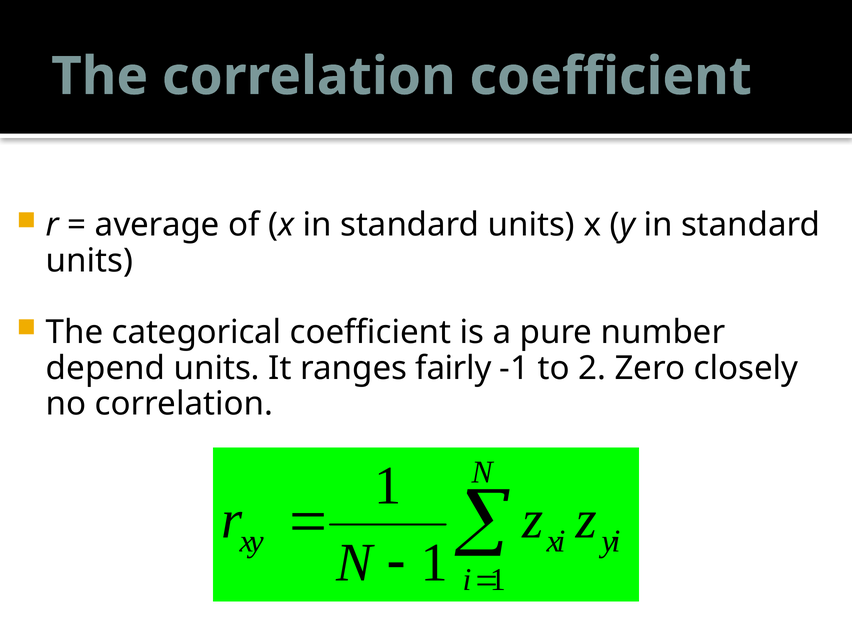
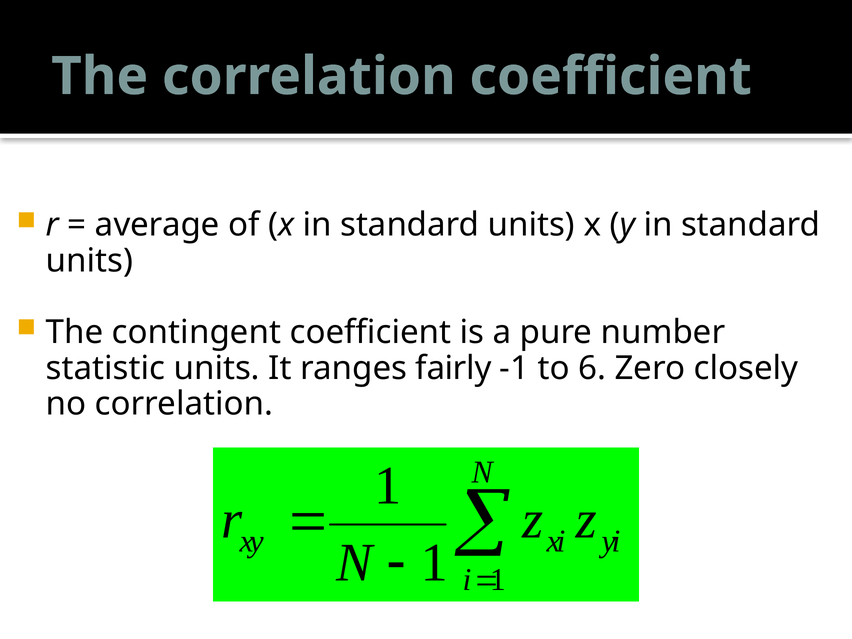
categorical: categorical -> contingent (197, 332)
depend: depend -> statistic (106, 368)
2: 2 -> 6 (592, 368)
